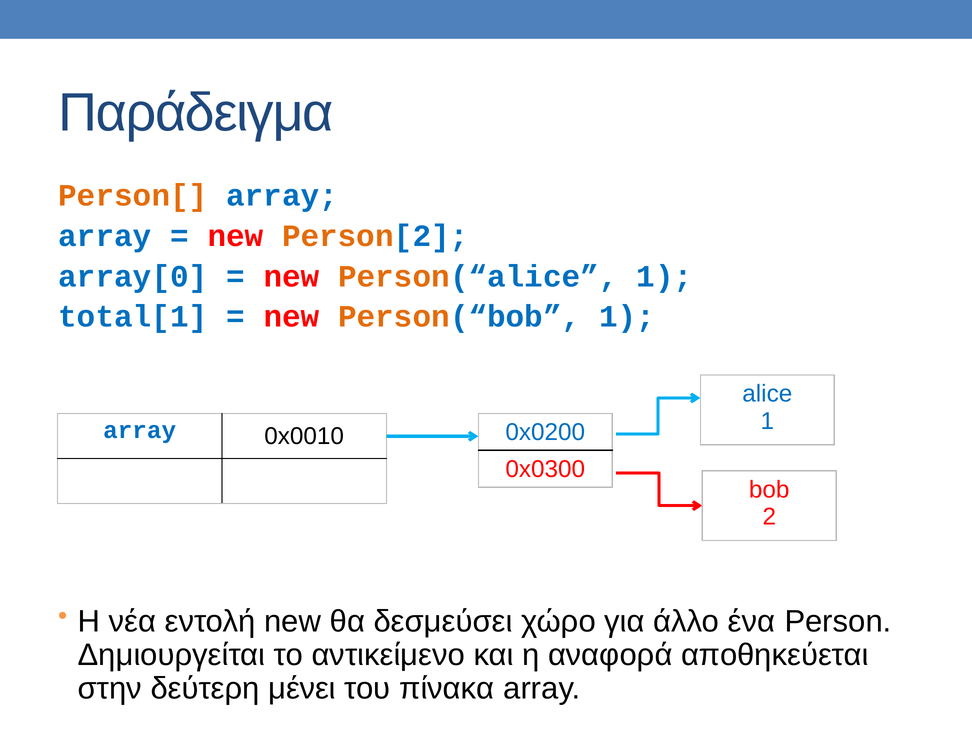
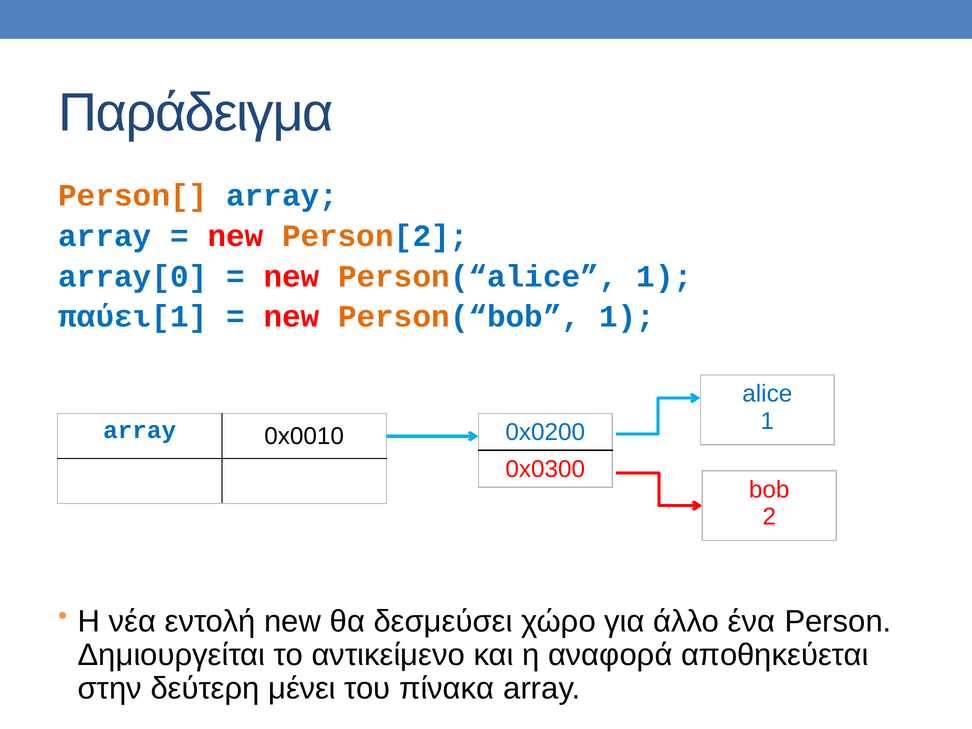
total[1: total[1 -> παύει[1 (133, 317)
